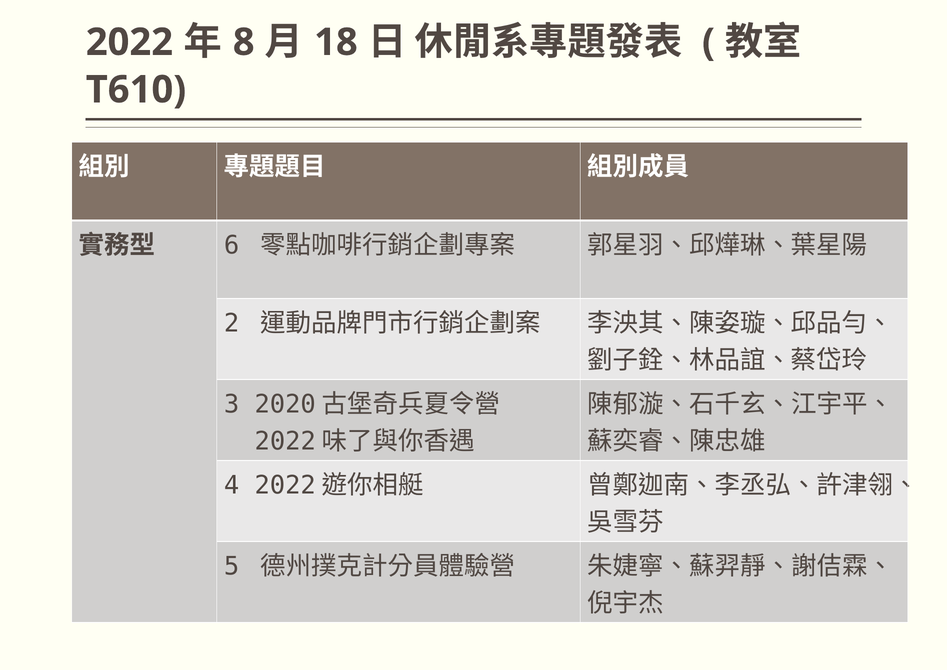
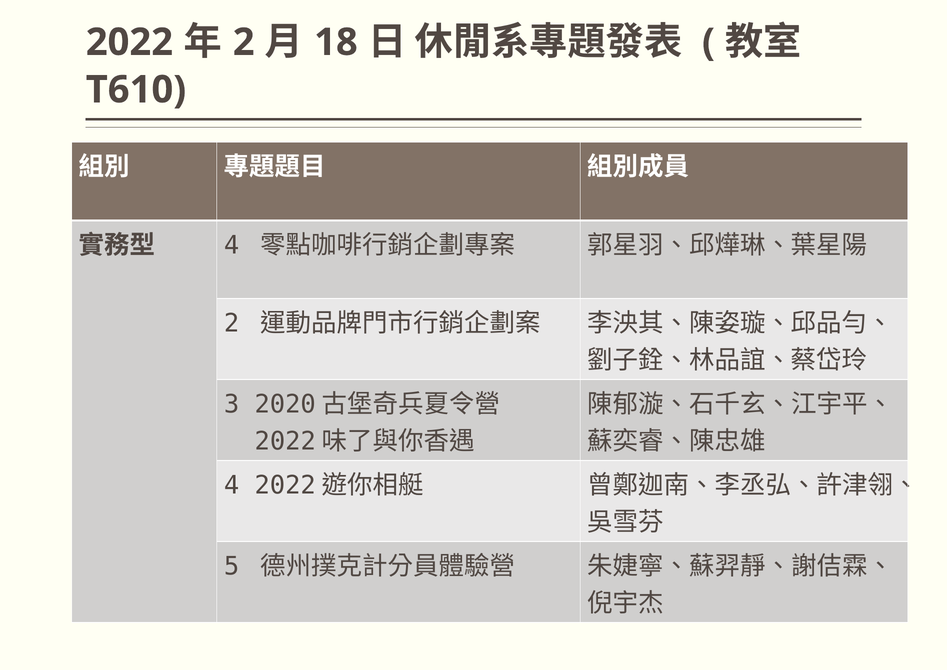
8: 8 -> 2 (244, 42)
6: 6 -> 4 (232, 245)
